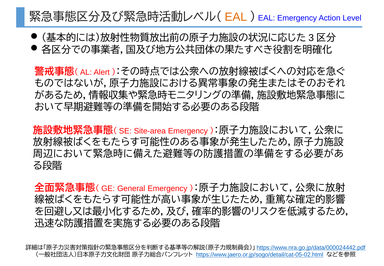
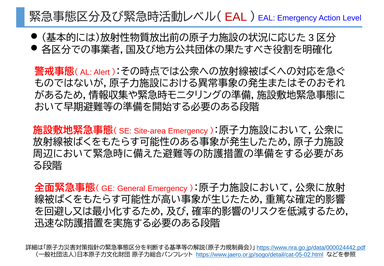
EAL colour: orange -> red (236, 17)
